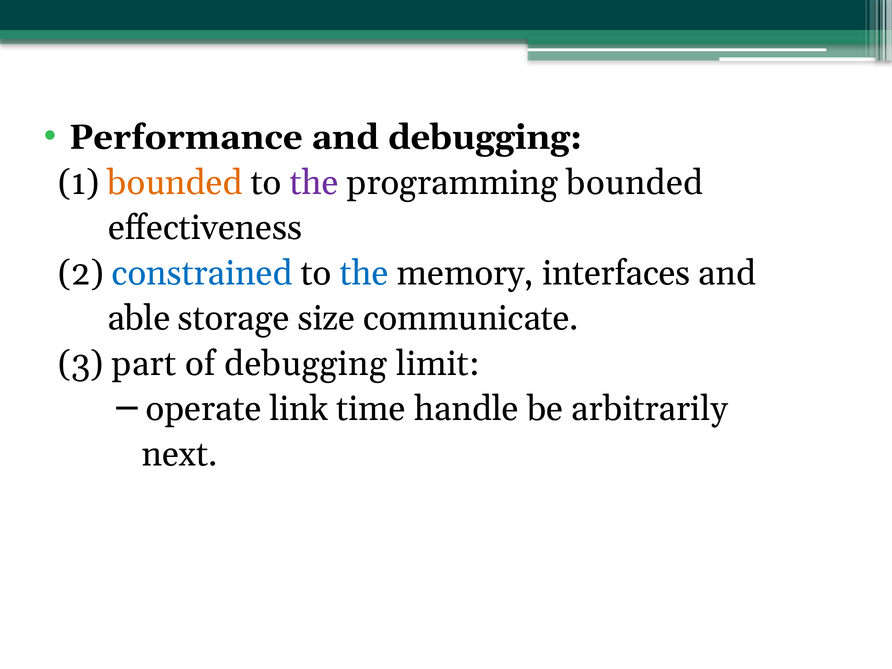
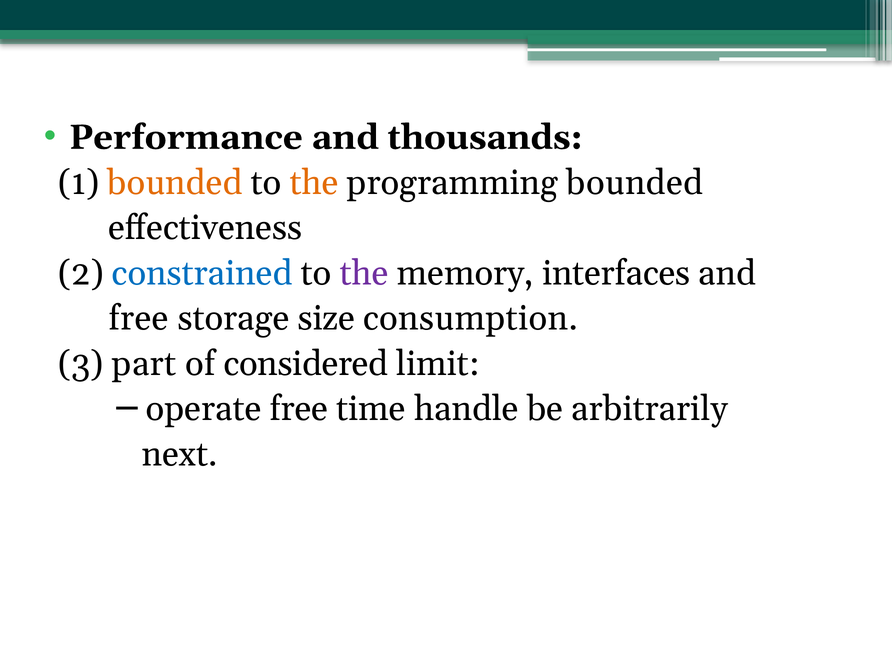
and debugging: debugging -> thousands (485, 137)
the colour: purple -> orange (314, 183)
the colour: blue -> purple (364, 273)
able: able -> free (139, 318)
communicate: communicate -> consumption (471, 318)
of debugging: debugging -> considered (306, 364)
operate link: link -> free (299, 409)
